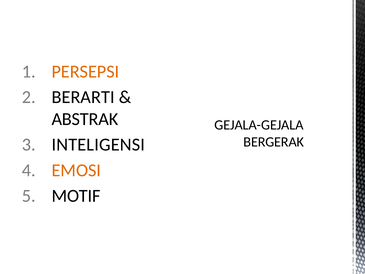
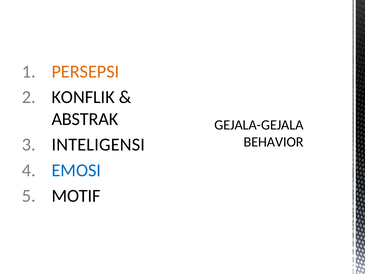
BERARTI: BERARTI -> KONFLIK (83, 97)
BERGERAK: BERGERAK -> BEHAVIOR (274, 142)
EMOSI colour: orange -> blue (76, 170)
